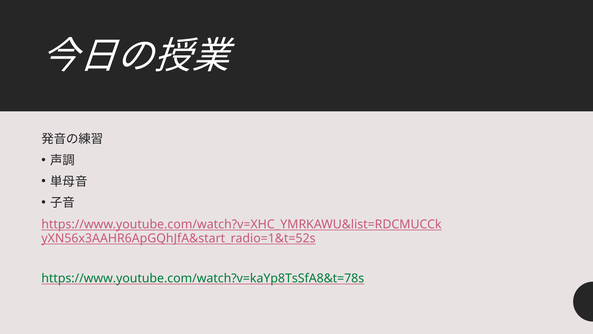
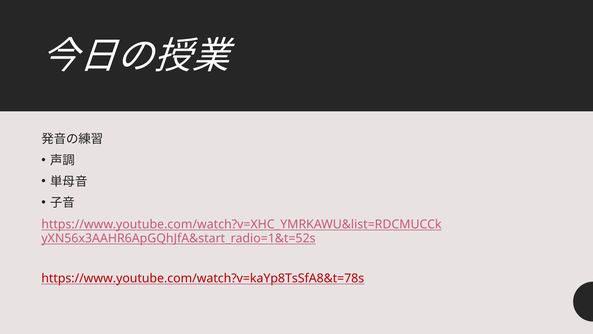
https://www.youtube.com/watch?v=kaYp8TsSfA8&t=78s colour: green -> red (203, 278)
